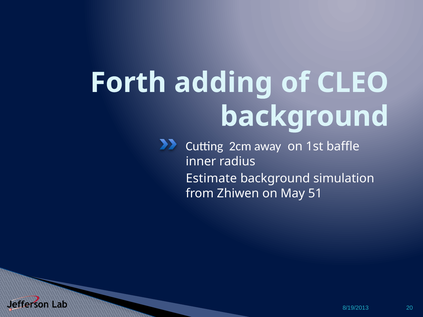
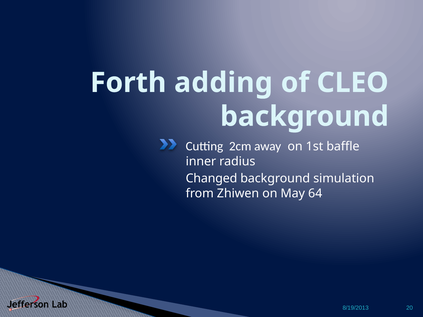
Estimate: Estimate -> Changed (211, 179)
51: 51 -> 64 (315, 193)
